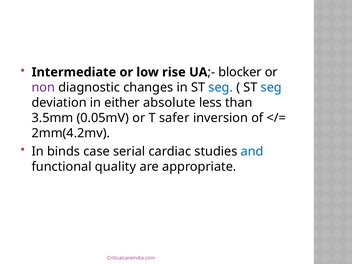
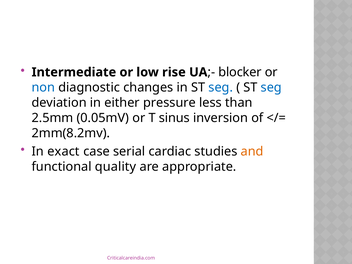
non colour: purple -> blue (43, 87)
absolute: absolute -> pressure (169, 103)
3.5mm: 3.5mm -> 2.5mm (52, 118)
safer: safer -> sinus (174, 118)
2mm(4.2mv: 2mm(4.2mv -> 2mm(8.2mv (71, 133)
binds: binds -> exact (63, 151)
and colour: blue -> orange (252, 151)
